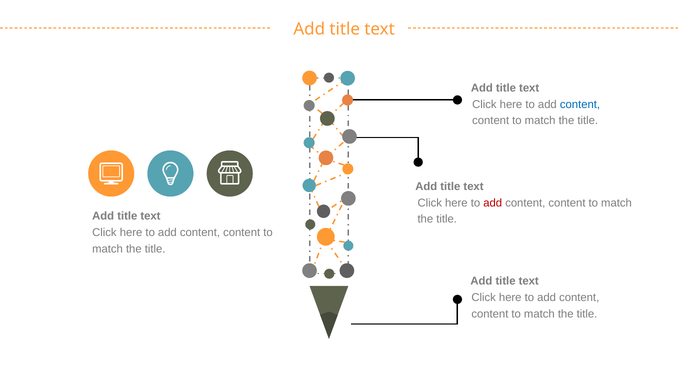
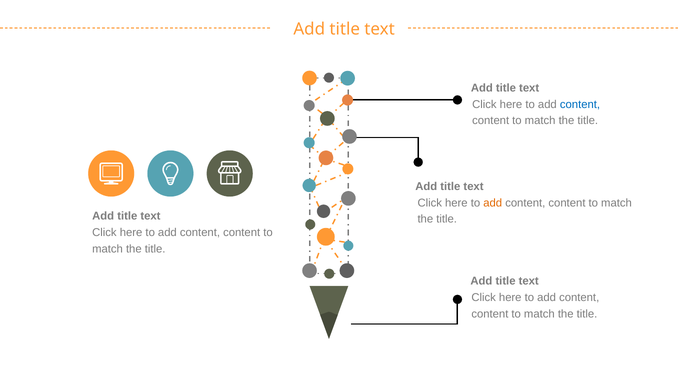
add colour: red -> orange (493, 203)
